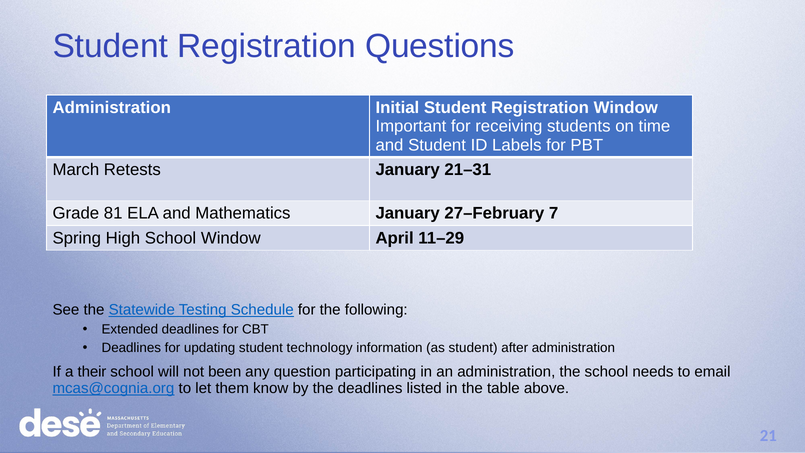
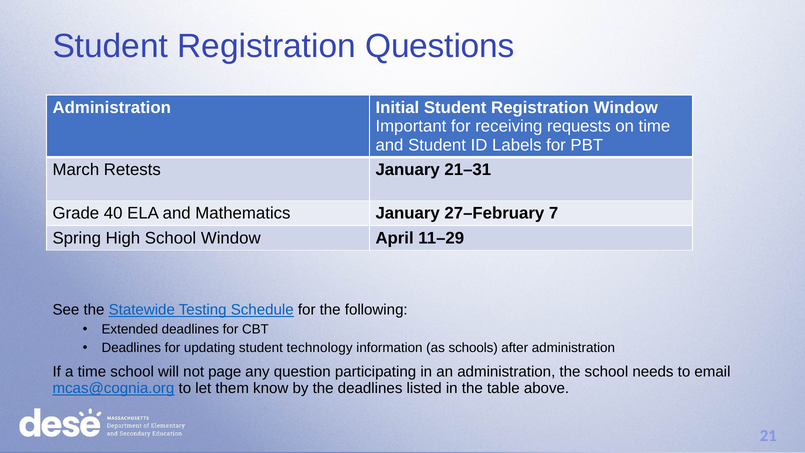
students: students -> requests (579, 126)
81: 81 -> 40 (113, 213)
as student: student -> schools (473, 348)
a their: their -> time (92, 372)
been: been -> page (225, 372)
